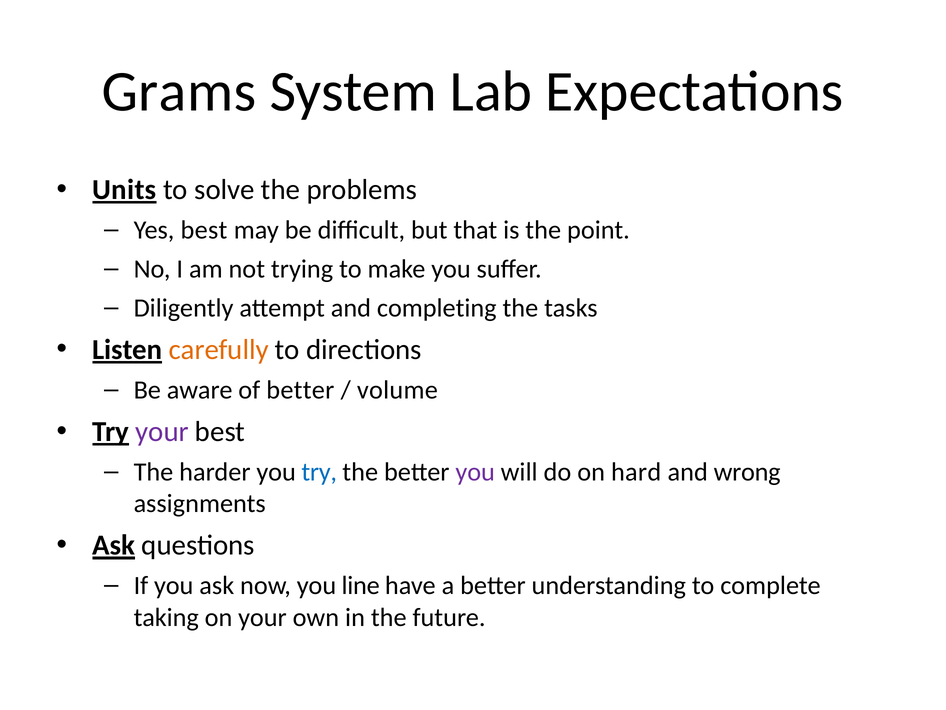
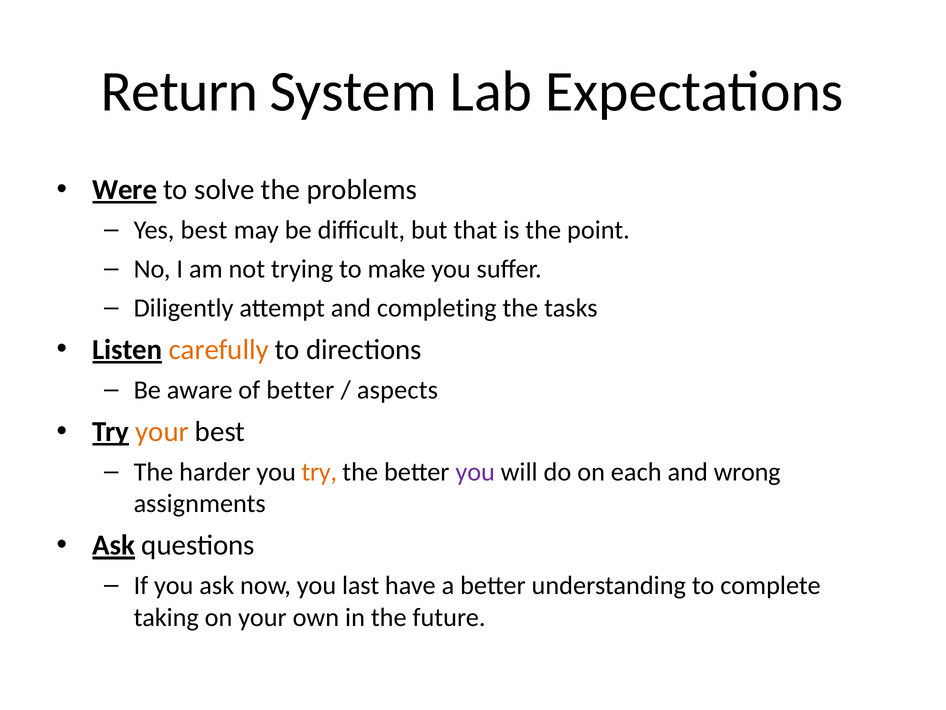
Grams: Grams -> Return (179, 92)
Units: Units -> Were (125, 190)
volume: volume -> aspects (397, 390)
your colour: purple -> orange (162, 432)
try colour: blue -> orange (319, 472)
hard: hard -> each (636, 472)
line: line -> last (361, 585)
